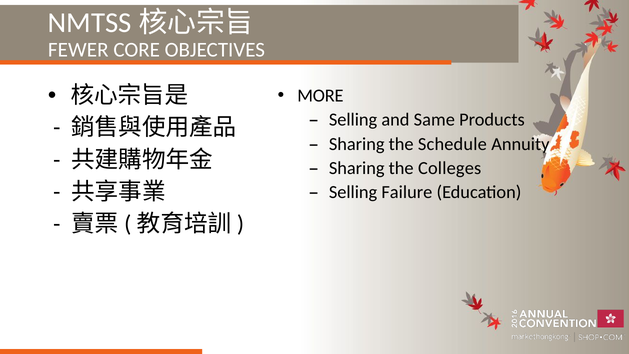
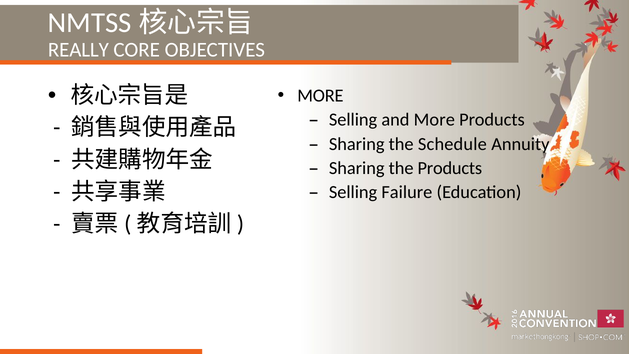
FEWER: FEWER -> REALLY (78, 50)
and Same: Same -> More (434, 120)
the Colleges: Colleges -> Products (450, 168)
